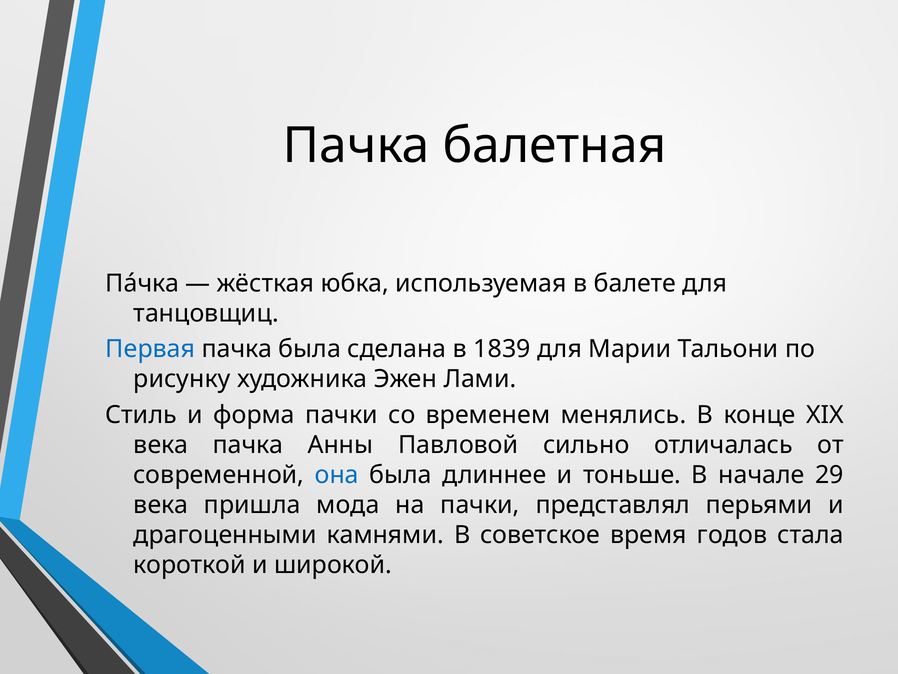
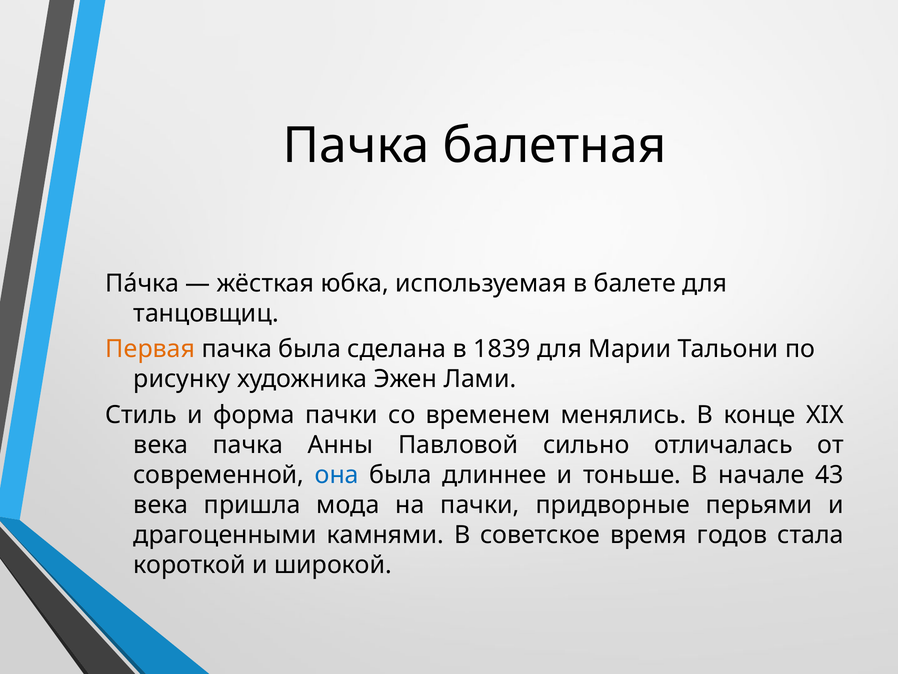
Первая colour: blue -> orange (150, 349)
29: 29 -> 43 (829, 475)
представлял: представлял -> придворные (613, 505)
